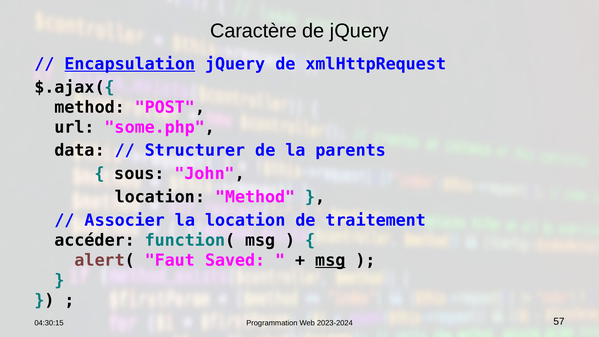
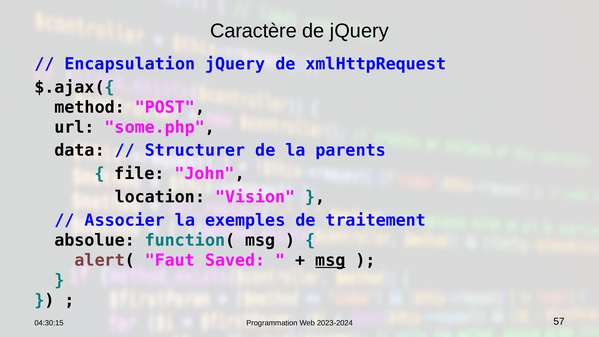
Encapsulation underline: present -> none (130, 64)
sous: sous -> file (139, 174)
location Method: Method -> Vision (255, 197)
la location: location -> exemples (245, 220)
accéder: accéder -> absolue (95, 240)
